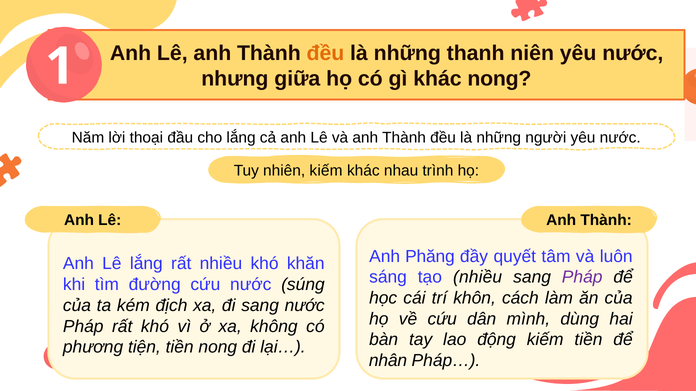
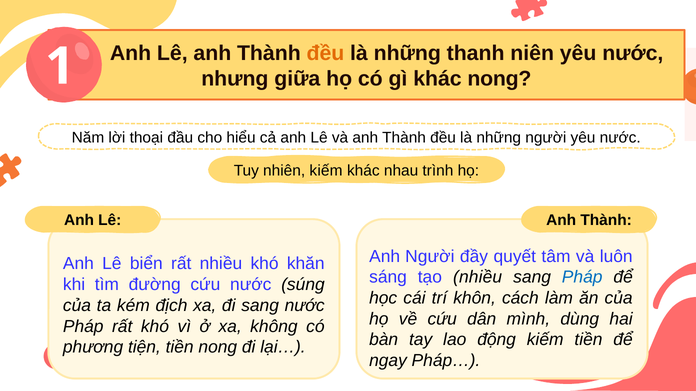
cho lắng: lắng -> hiểu (241, 138)
Anh Phăng: Phăng -> Người (430, 257)
Lê lắng: lắng -> biển (146, 264)
Pháp colour: purple -> blue (582, 278)
nhân: nhân -> ngay (388, 361)
